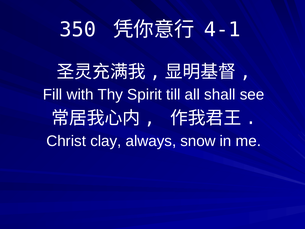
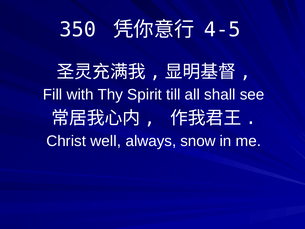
4-1: 4-1 -> 4-5 (222, 30)
clay: clay -> well (106, 141)
